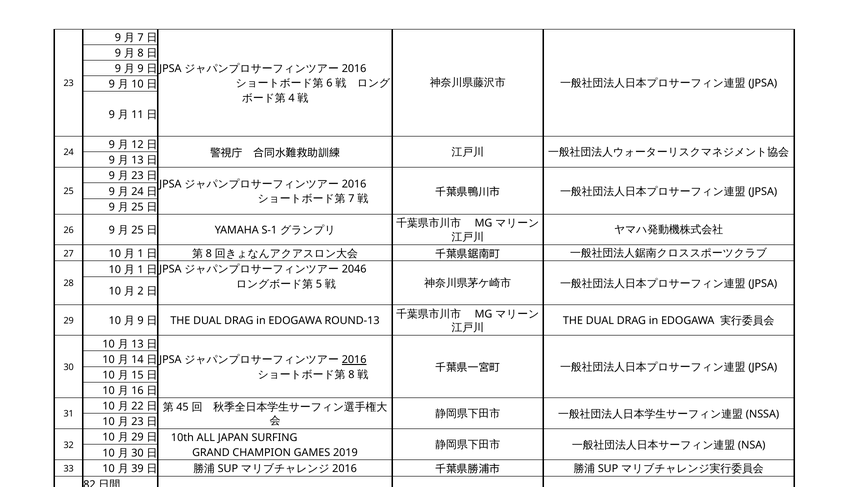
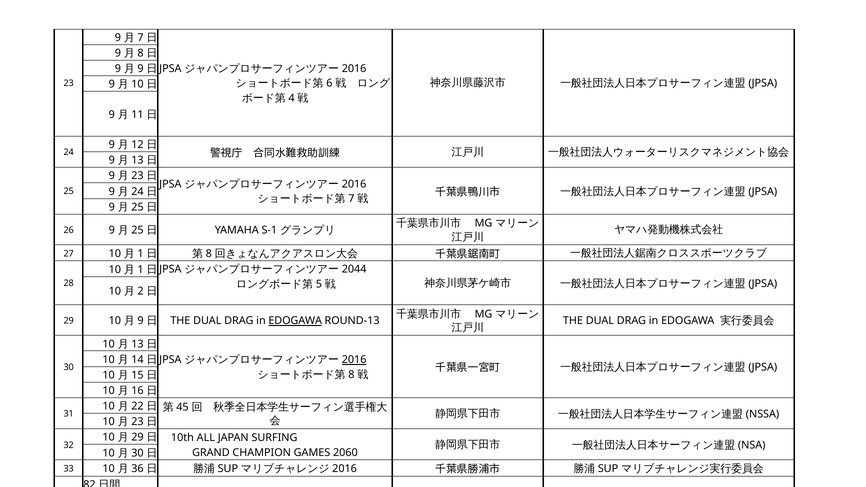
2046: 2046 -> 2044 (354, 269)
EDOGAWA underline: none -> present (295, 321)
2019: 2019 -> 2060 (345, 453)
39: 39 -> 36 (137, 469)
